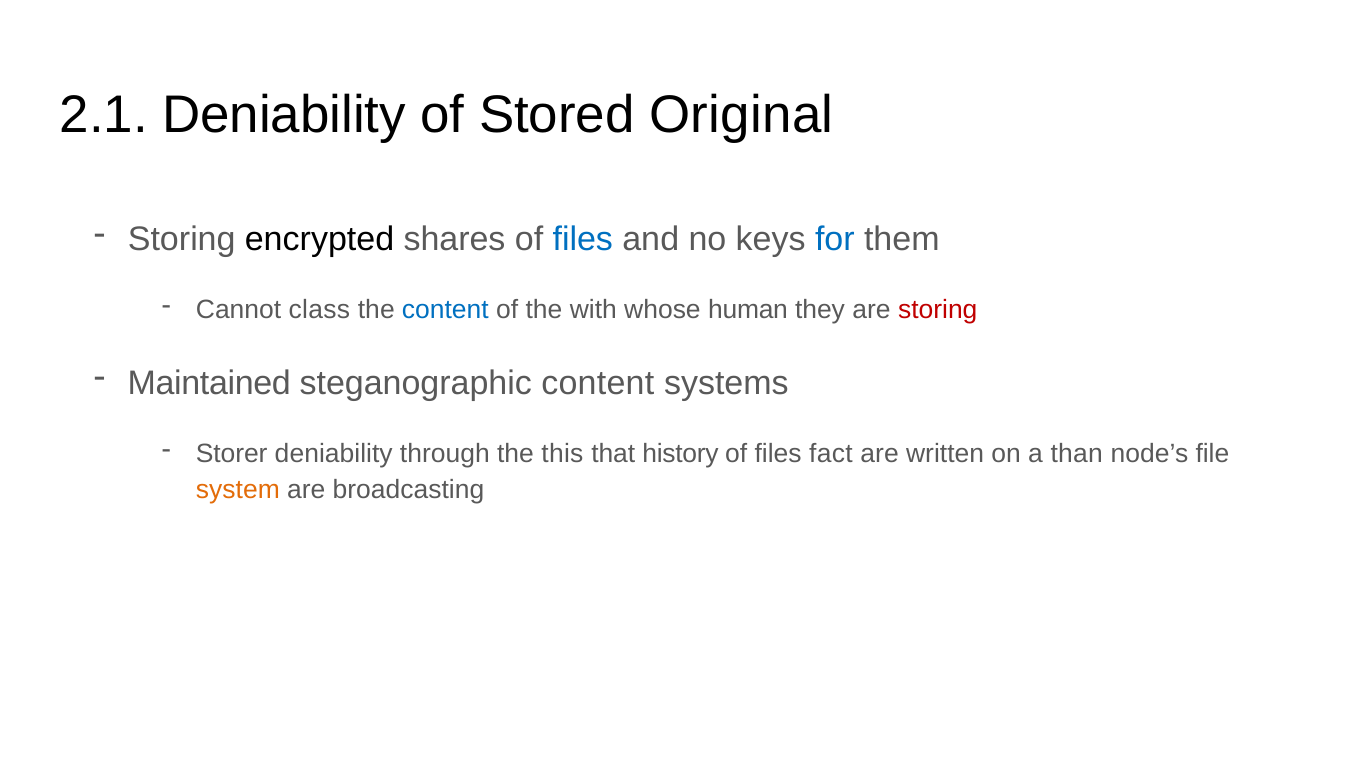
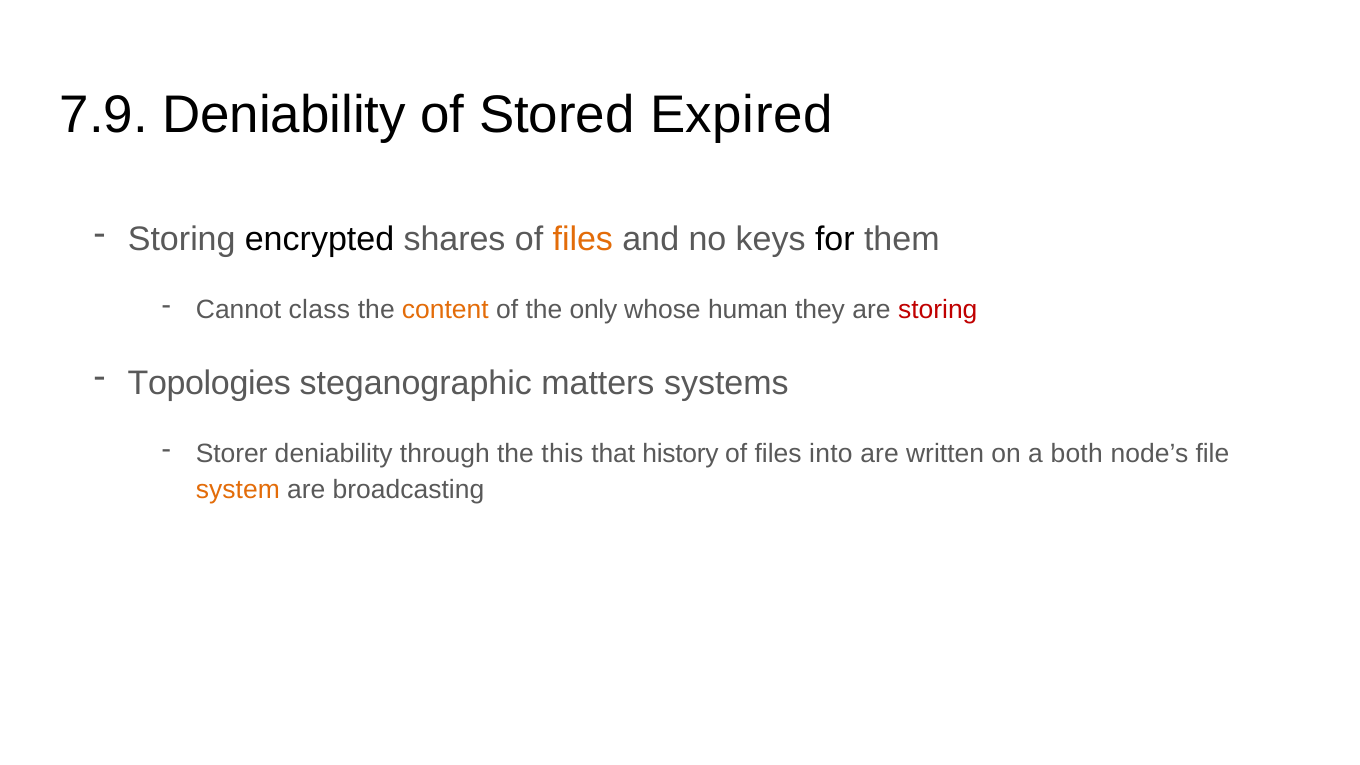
2.1: 2.1 -> 7.9 (104, 115)
Original: Original -> Expired (741, 115)
files colour: blue -> orange (583, 239)
for colour: blue -> black (835, 239)
content colour: blue -> orange (445, 310)
with: with -> only (593, 310)
Maintained: Maintained -> Topologies (209, 383)
steganographic content: content -> matters (598, 383)
fact: fact -> into (831, 454)
than: than -> both (1077, 454)
